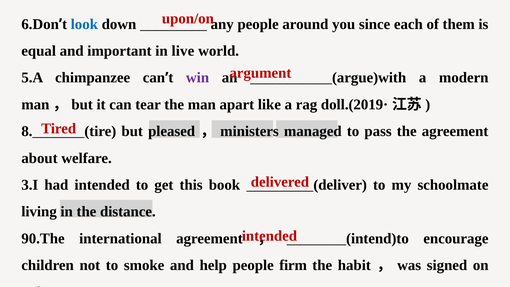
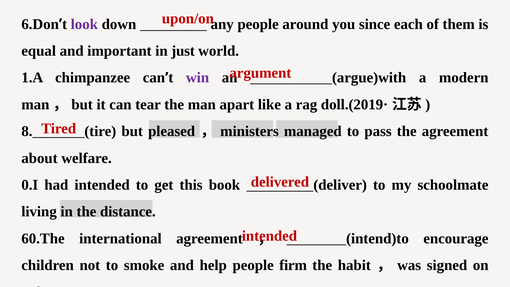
look colour: blue -> purple (84, 24)
live: live -> just (183, 51)
5.A: 5.A -> 1.A (32, 78)
3.I: 3.I -> 0.I (30, 185)
90.The: 90.The -> 60.The (43, 238)
